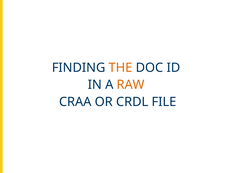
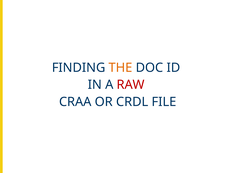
RAW colour: orange -> red (131, 85)
